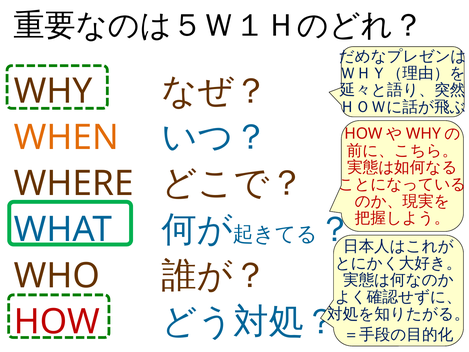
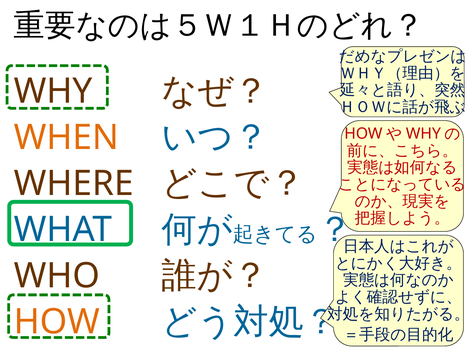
HOW colour: red -> orange (57, 322)
